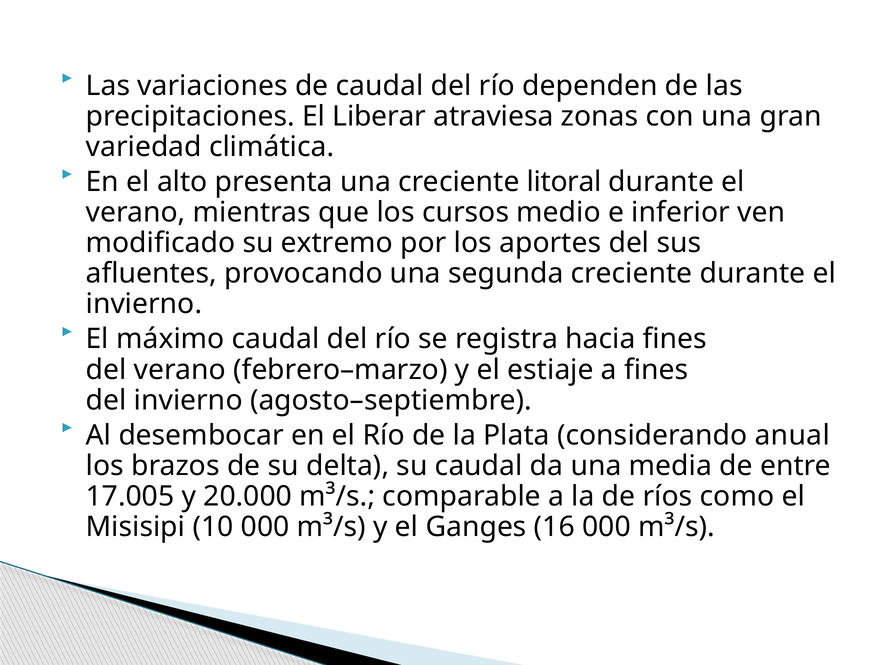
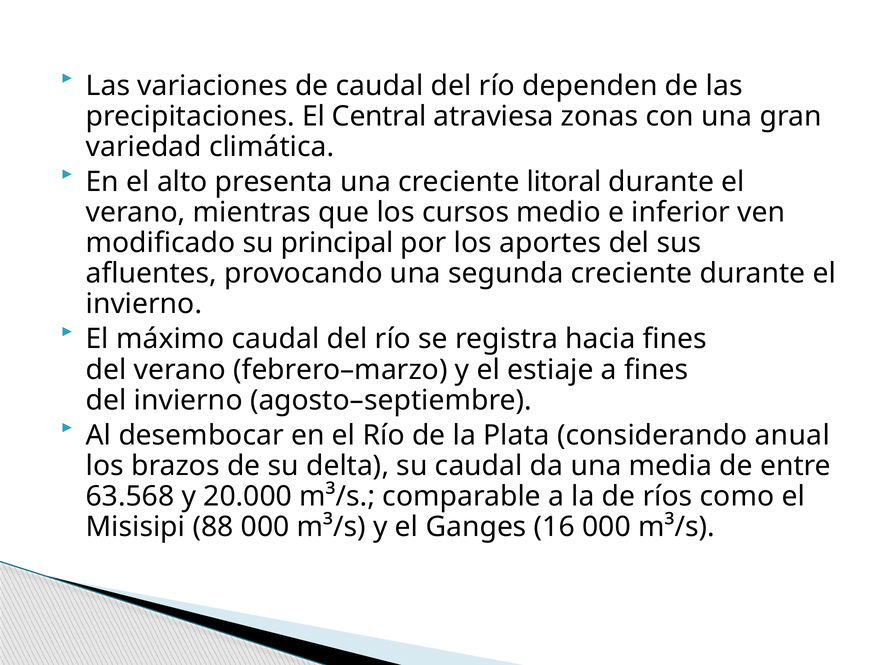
Liberar: Liberar -> Central (379, 116)
extremo: extremo -> principal (337, 243)
17.005: 17.005 -> 63.568 (130, 497)
10: 10 -> 88 (213, 527)
